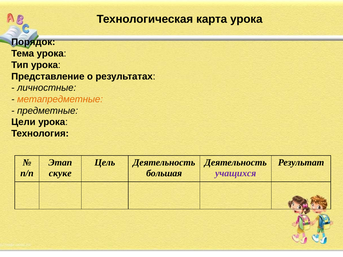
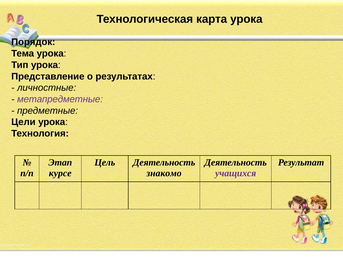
метапредметные colour: orange -> purple (60, 99)
скуке: скуке -> курсе (60, 173)
большая: большая -> знакомо (164, 173)
